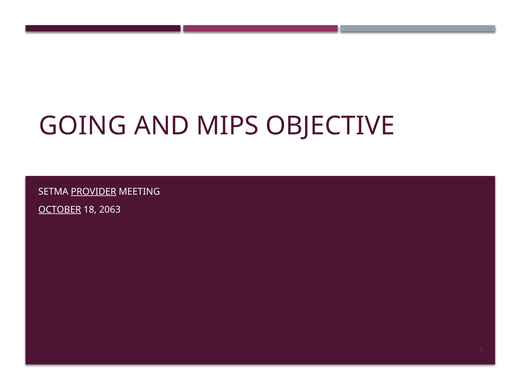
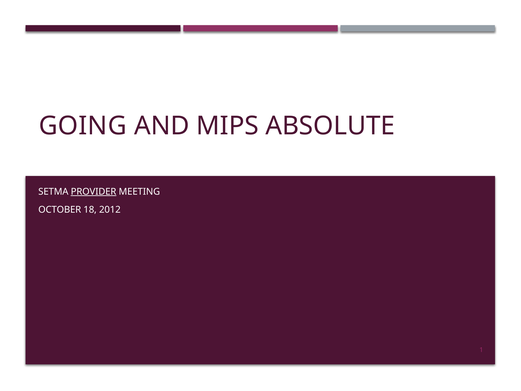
OBJECTIVE: OBJECTIVE -> ABSOLUTE (330, 126)
OCTOBER underline: present -> none (60, 209)
2063: 2063 -> 2012 (110, 209)
